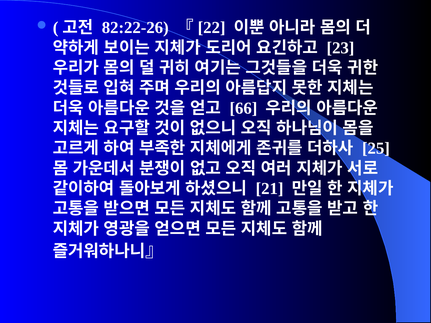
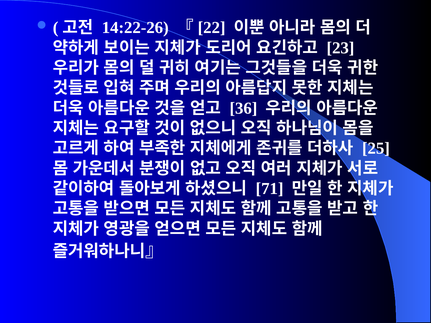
82:22-26: 82:22-26 -> 14:22-26 (135, 28)
66: 66 -> 36 (243, 108)
21: 21 -> 71 (270, 189)
